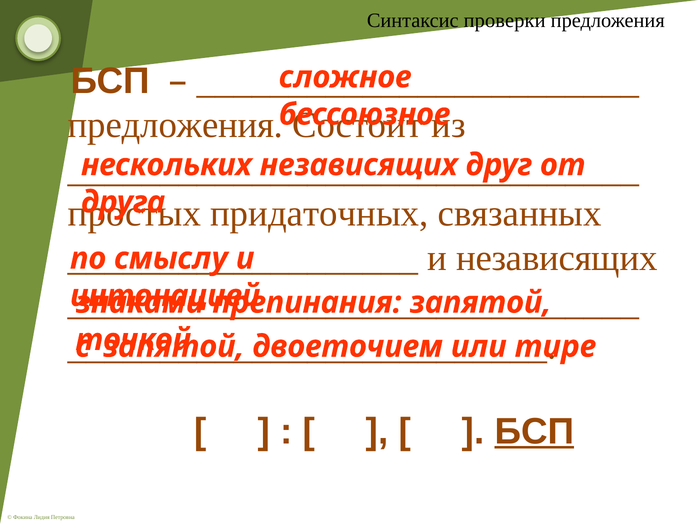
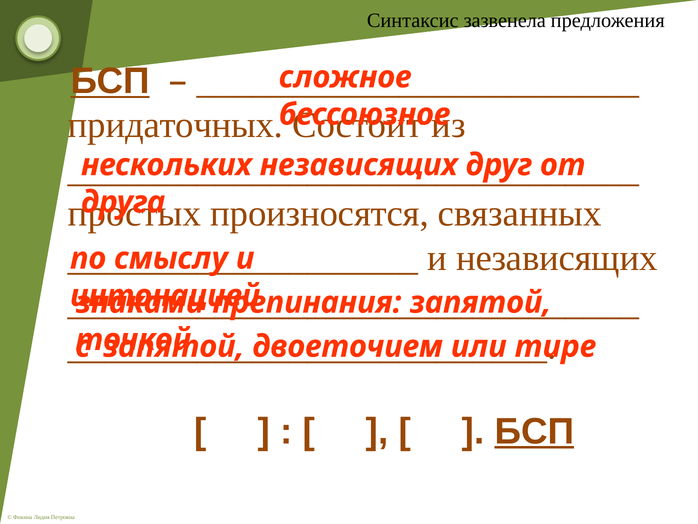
проверки: проверки -> зазвенела (505, 20)
БСП underline: none -> present (110, 81)
предложения: предложения -> придаточных (176, 125)
придаточных: придаточных -> произносятся (320, 214)
